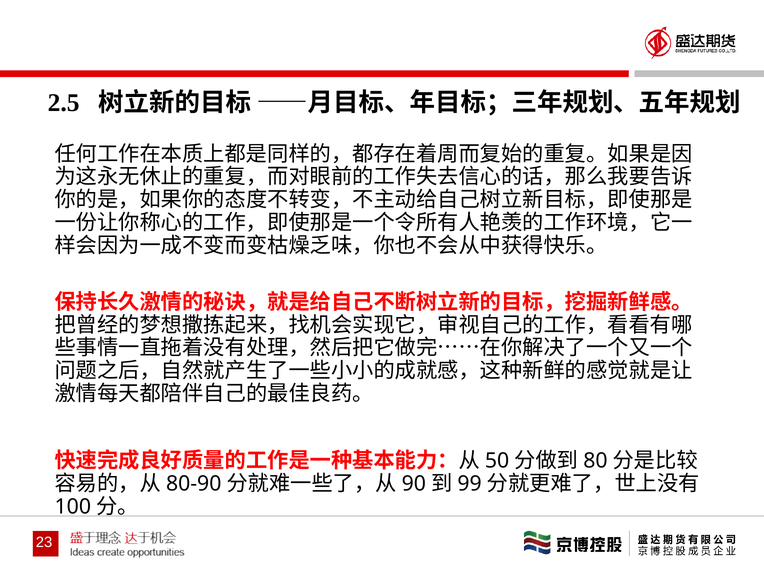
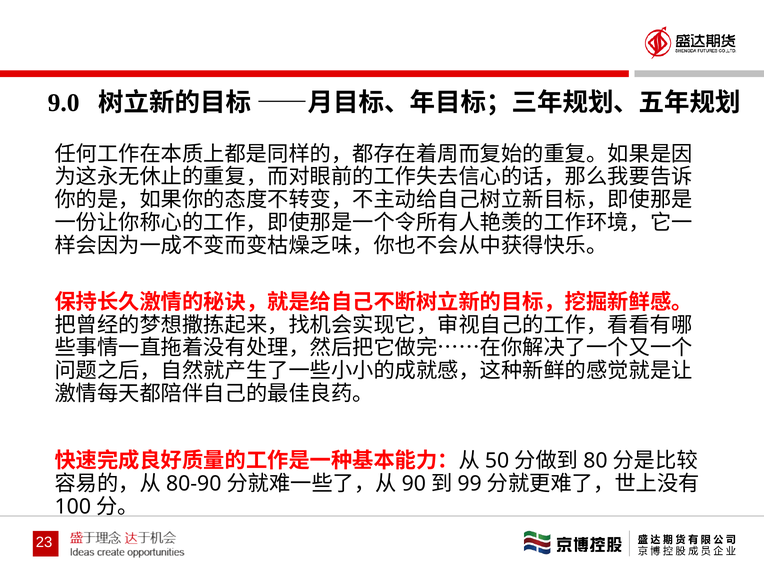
2.5: 2.5 -> 9.0 (64, 103)
